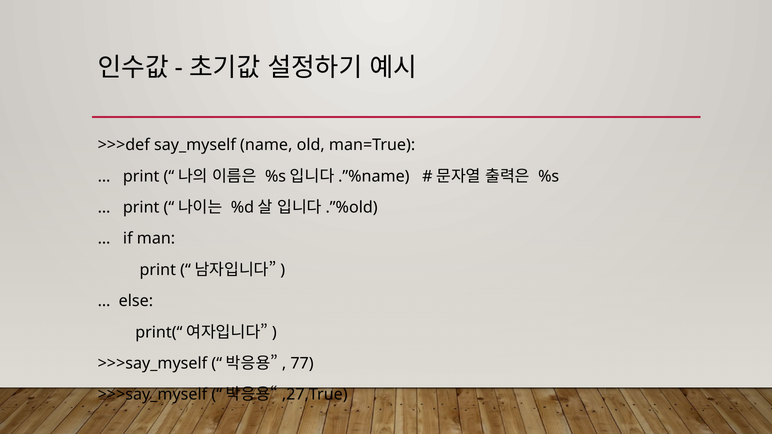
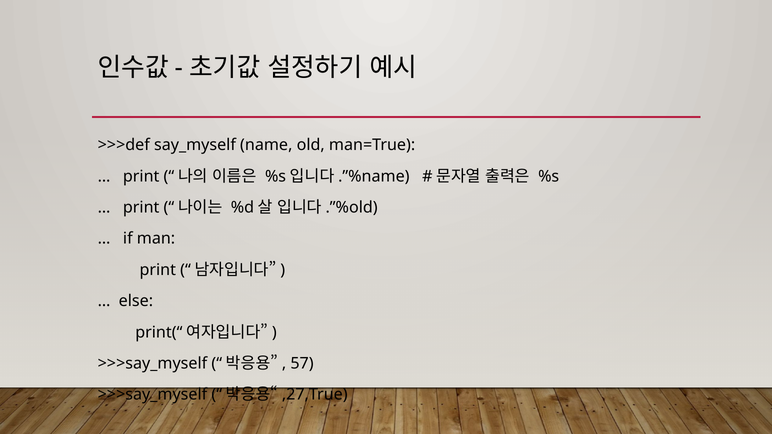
77: 77 -> 57 (302, 364)
